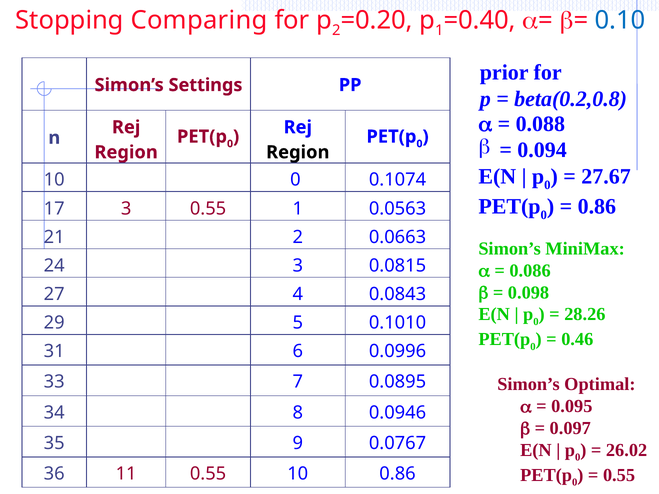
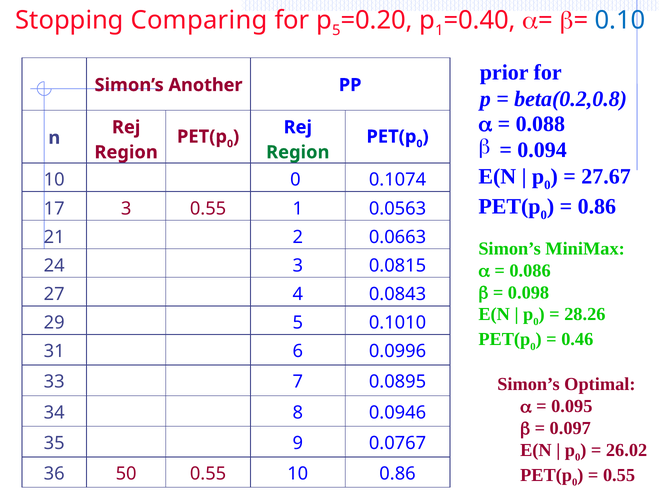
p 2: 2 -> 5 (336, 30)
Settings: Settings -> Another (206, 85)
Region colour: black -> green (298, 152)
11: 11 -> 50 (126, 474)
